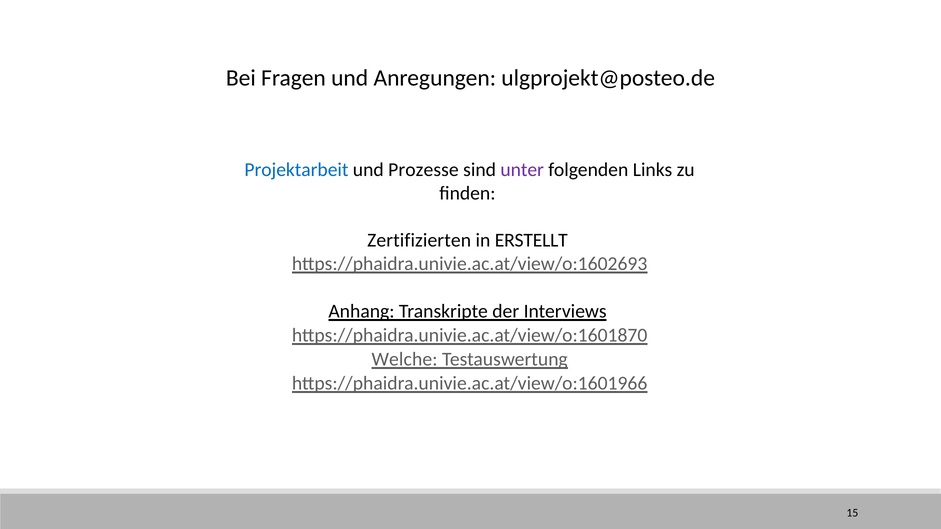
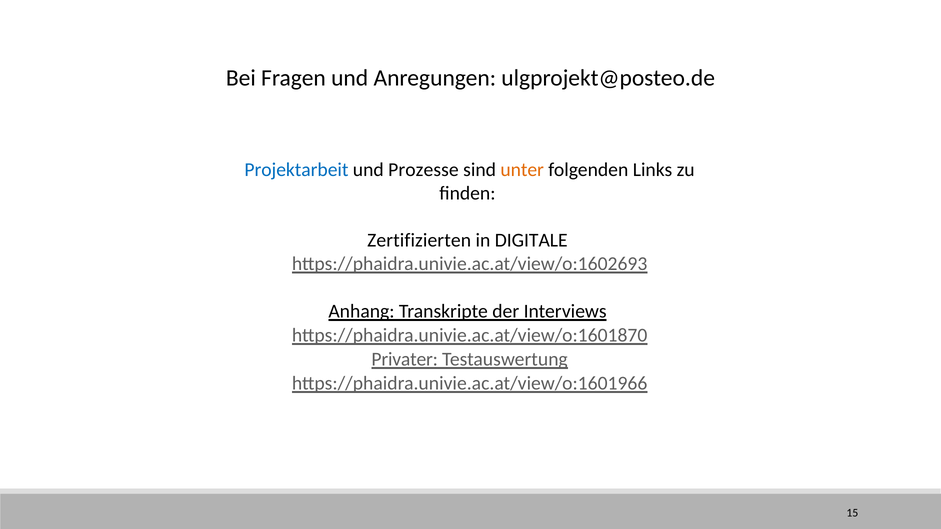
unter colour: purple -> orange (522, 170)
ERSTELLT: ERSTELLT -> DIGITALE (531, 241)
Welche: Welche -> Privater (405, 360)
